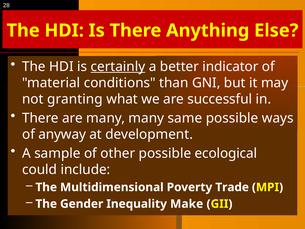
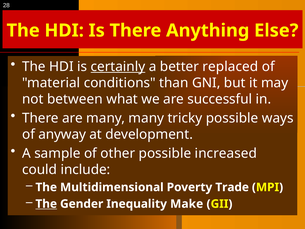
indicator: indicator -> replaced (230, 66)
granting: granting -> between (75, 99)
same: same -> tricky (185, 118)
ecological: ecological -> increased (226, 153)
The underline: none -> present (46, 204)
